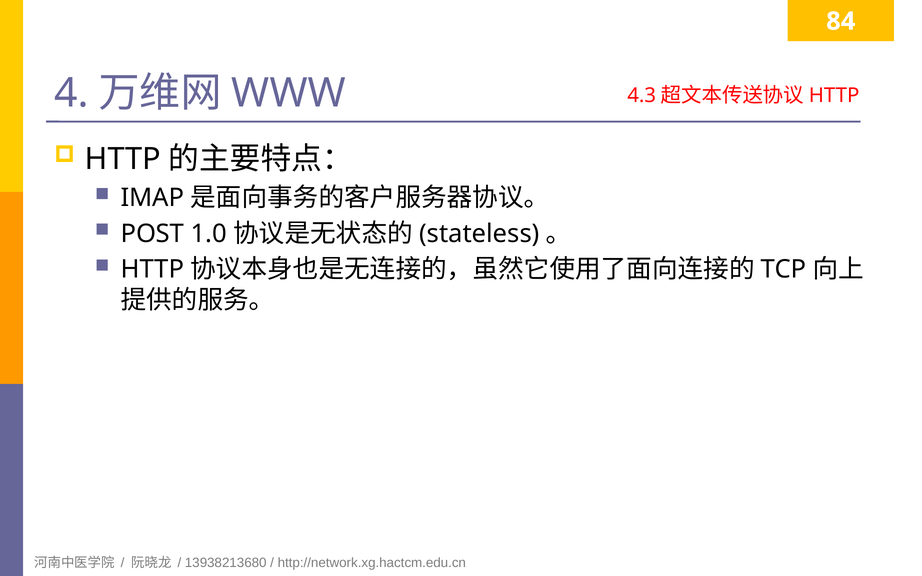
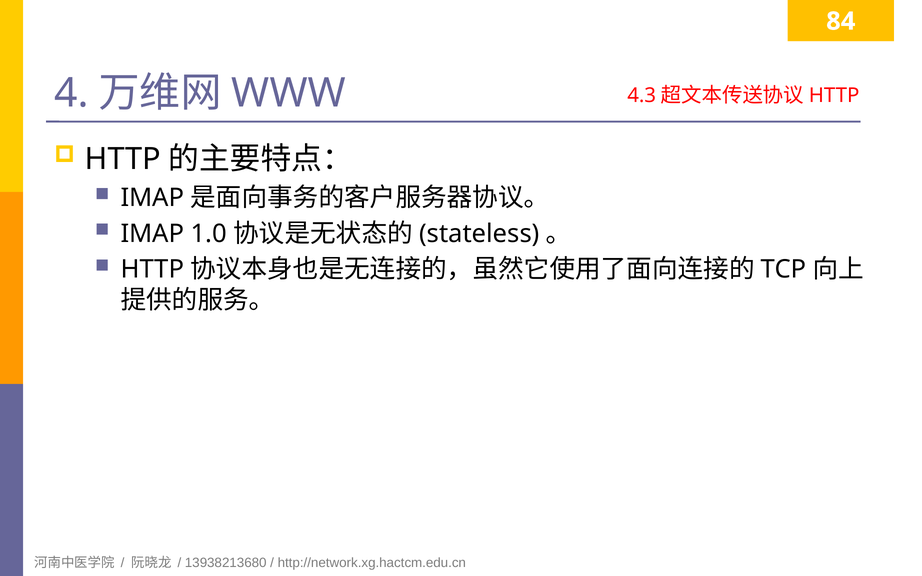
POST: POST -> IMAP (152, 234)
